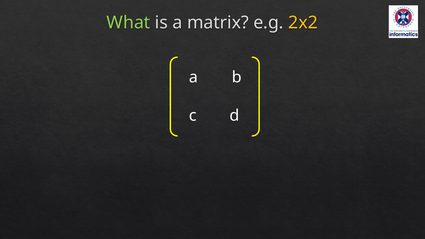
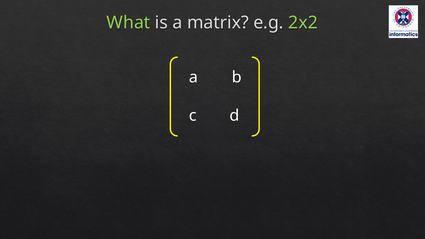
2x2 colour: yellow -> light green (303, 23)
